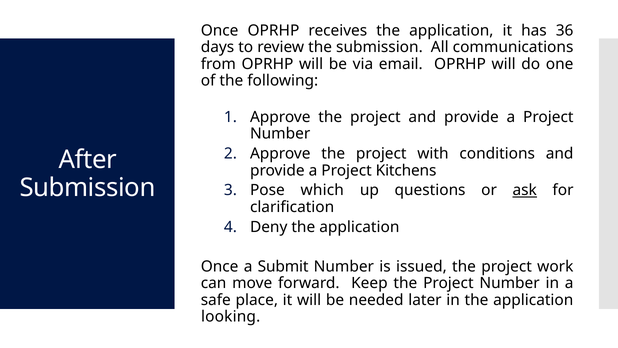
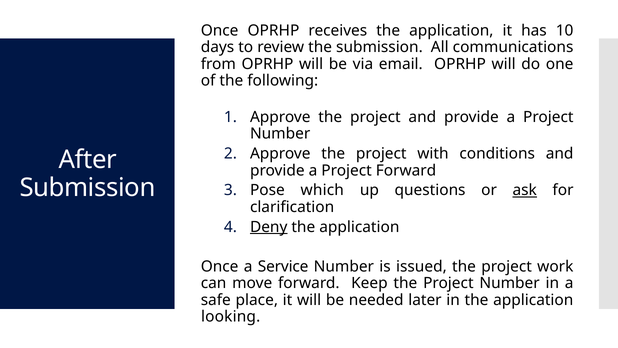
36: 36 -> 10 (565, 31)
Project Kitchens: Kitchens -> Forward (406, 170)
Deny underline: none -> present (269, 227)
Submit: Submit -> Service (283, 266)
